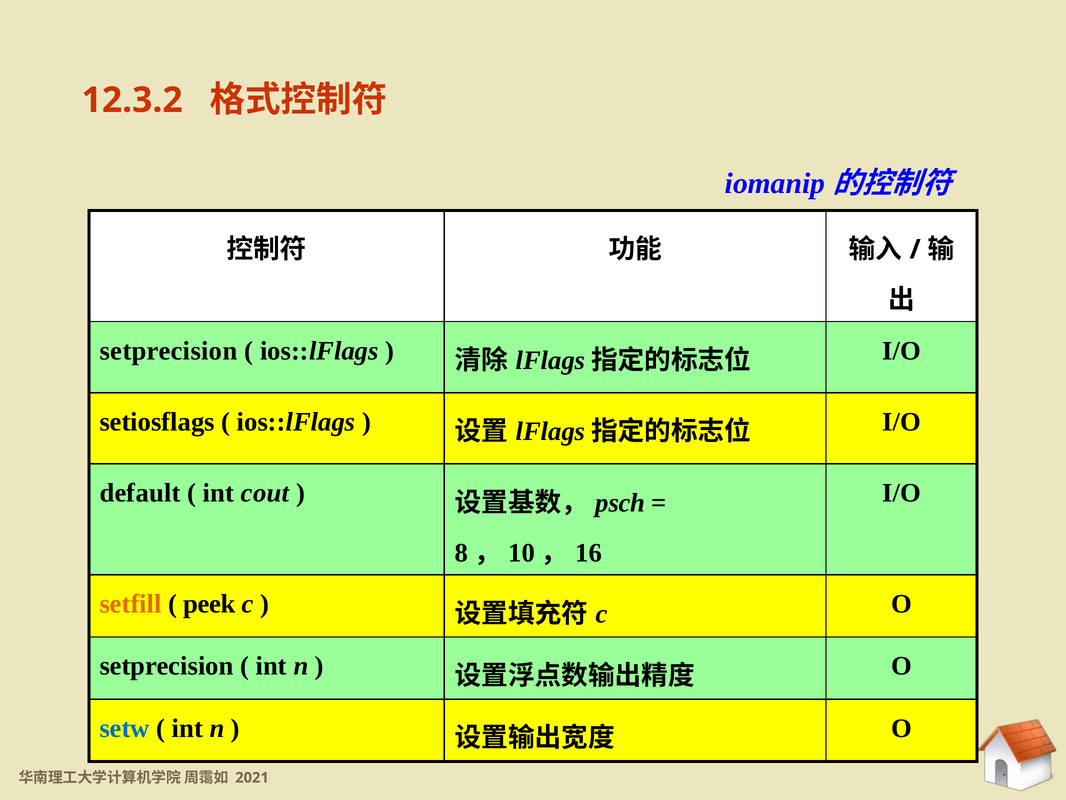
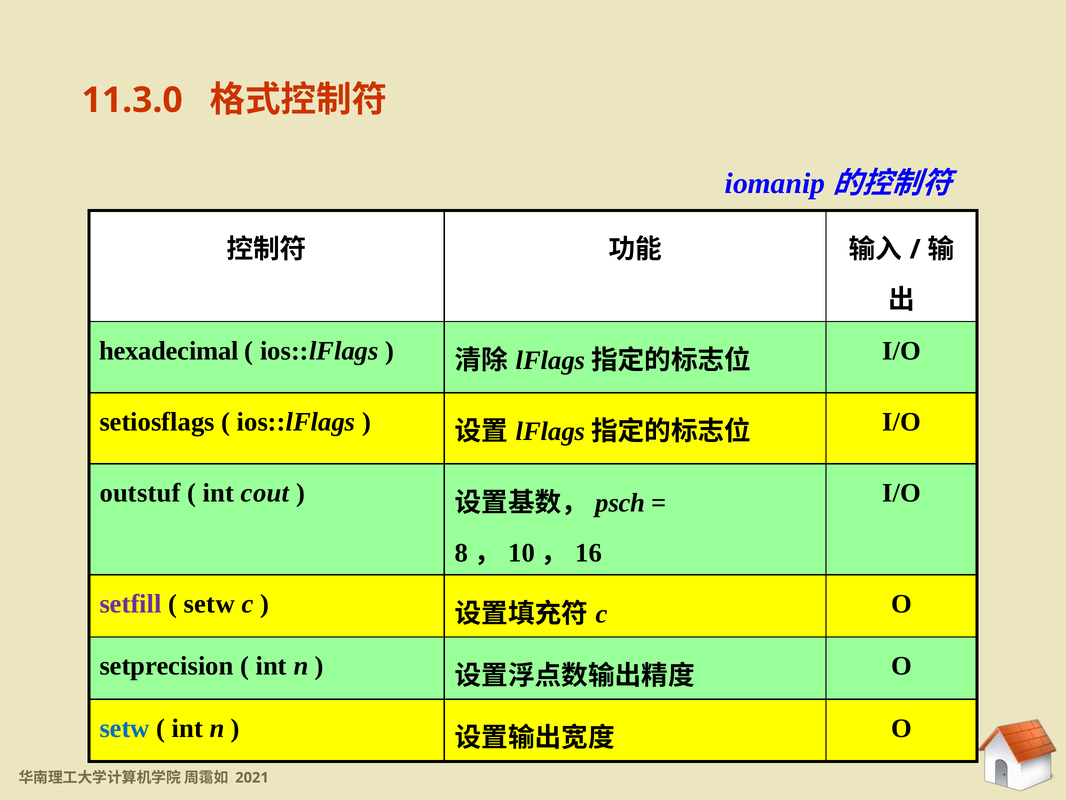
12.3.2: 12.3.2 -> 11.3.0 (132, 100)
setprecision: setprecision -> hexadecimal (169, 350)
default: default -> outstuf (140, 493)
setfill colour: orange -> purple (131, 604)
peek: peek -> setw (209, 604)
